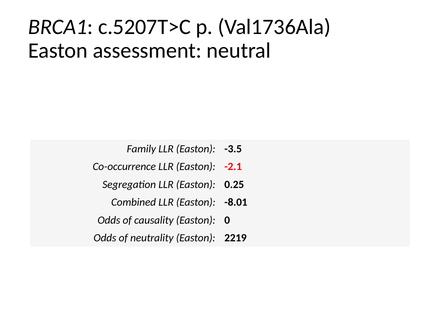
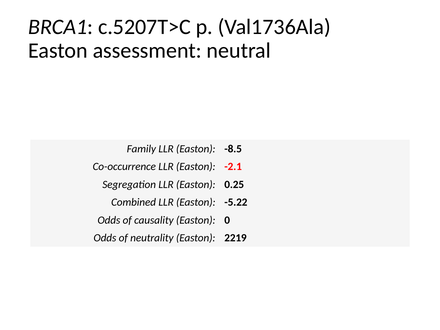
-3.5: -3.5 -> -8.5 (233, 149)
-8.01: -8.01 -> -5.22 (236, 202)
